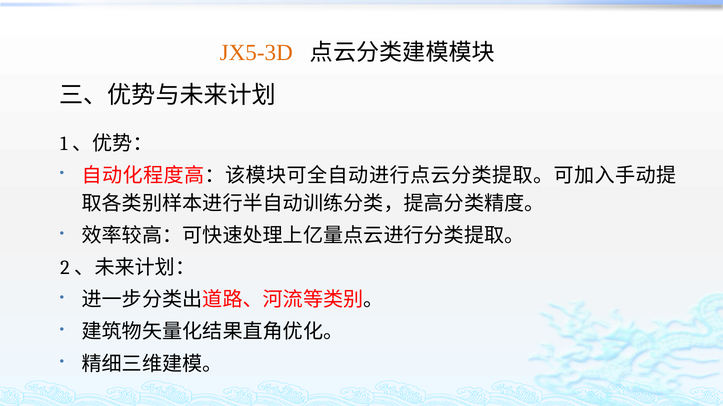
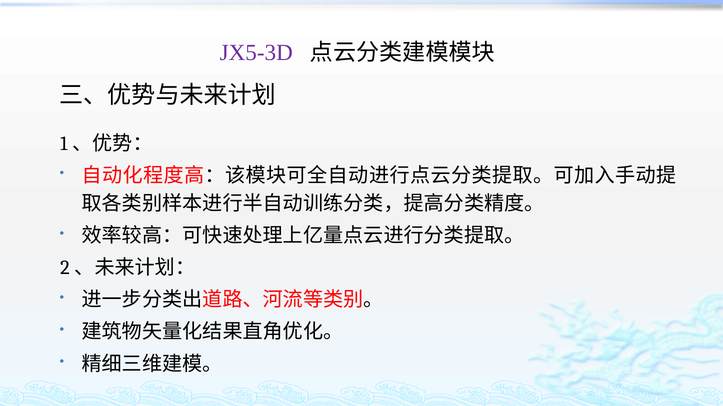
JX5-3D colour: orange -> purple (256, 53)
